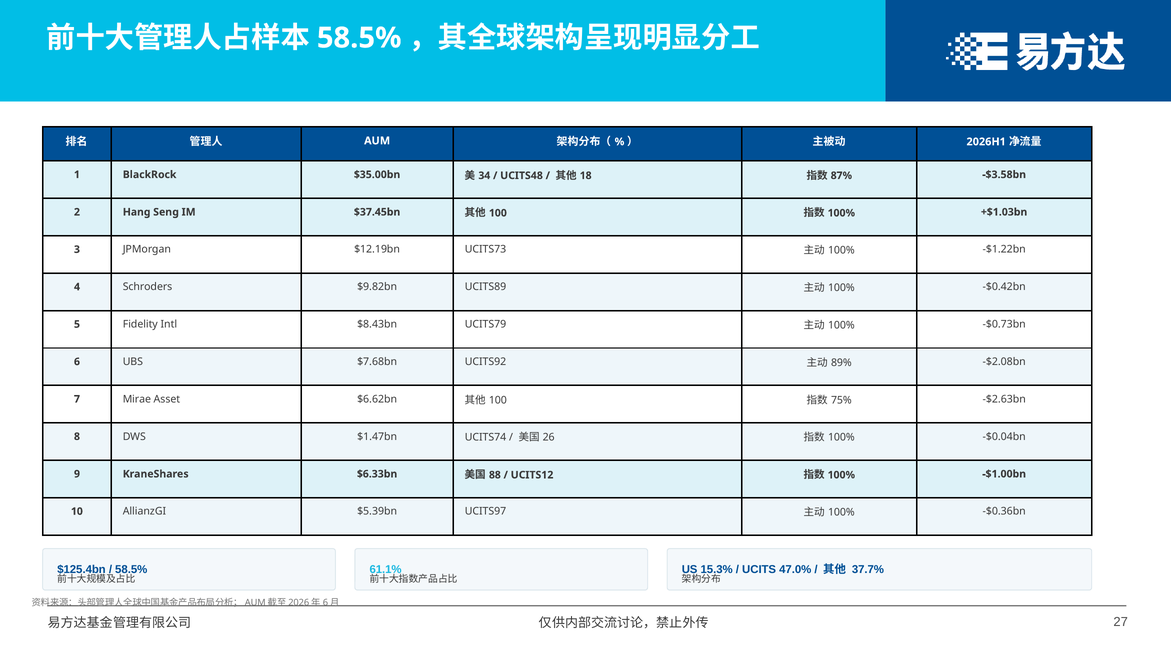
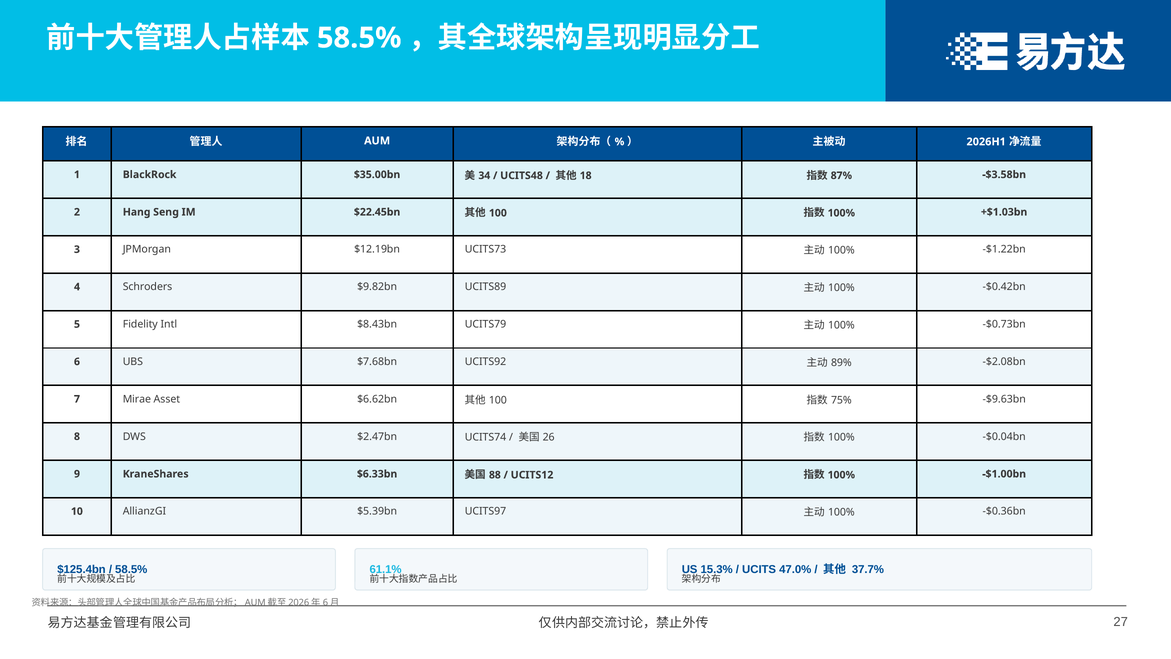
$37.45bn: $37.45bn -> $22.45bn (377, 212)
-$2.63bn: -$2.63bn -> -$9.63bn (1004, 399)
$1.47bn: $1.47bn -> $2.47bn (377, 437)
